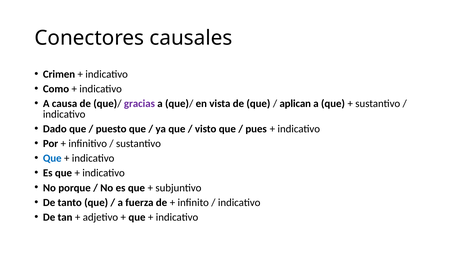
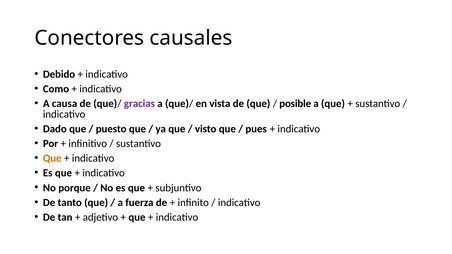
Crimen: Crimen -> Debido (59, 74)
aplican: aplican -> posible (295, 104)
Que colour: blue -> orange (52, 158)
